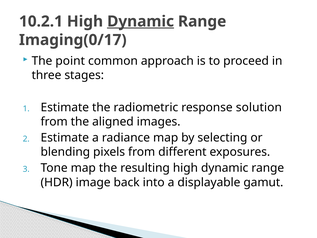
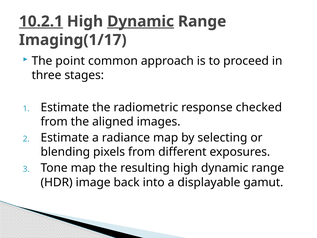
10.2.1 underline: none -> present (41, 21)
Imaging(0/17: Imaging(0/17 -> Imaging(1/17 (73, 40)
solution: solution -> checked (259, 107)
